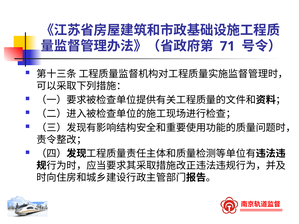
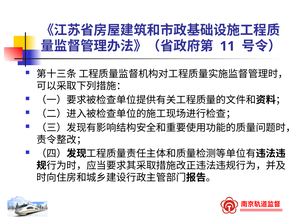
71: 71 -> 11 (227, 46)
